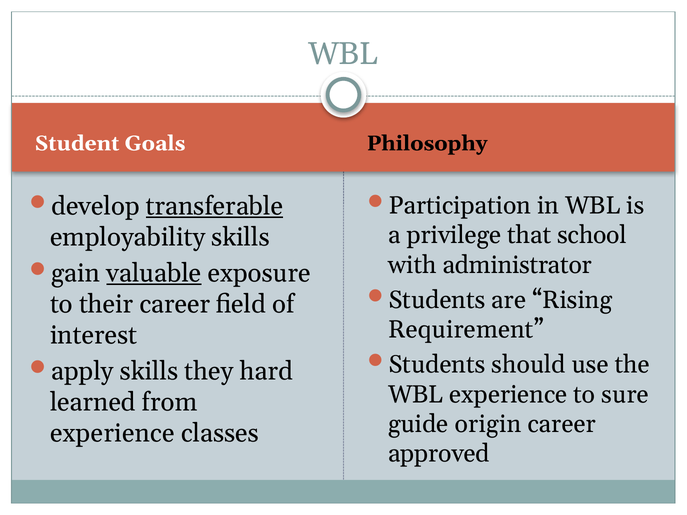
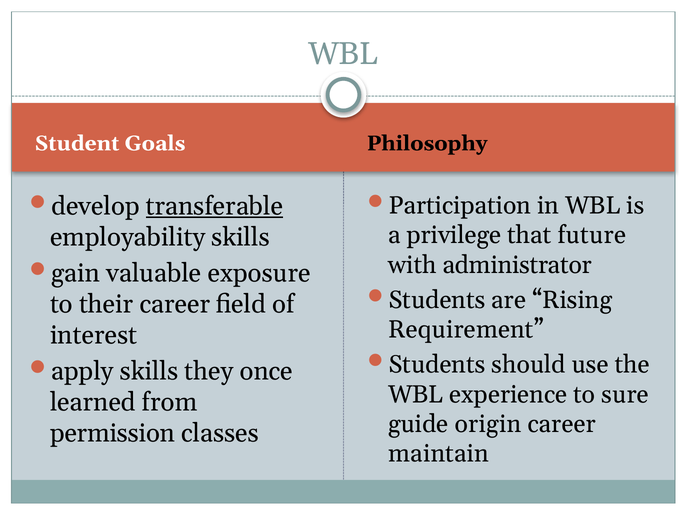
school: school -> future (592, 235)
valuable underline: present -> none (154, 273)
hard: hard -> once (266, 371)
experience: experience -> permission (113, 433)
approved: approved -> maintain (439, 454)
